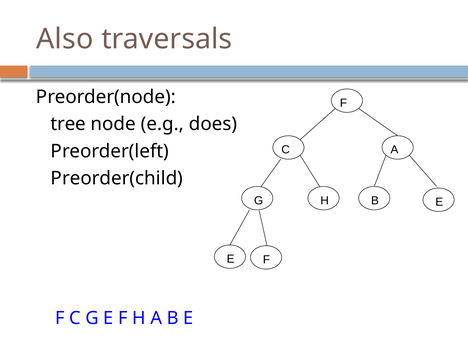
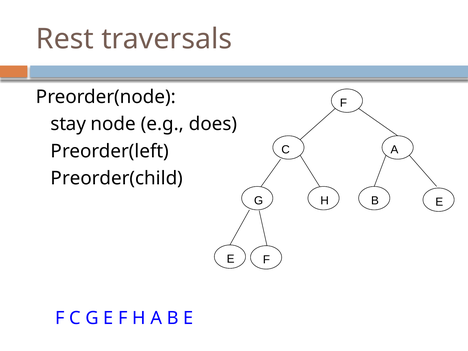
Also: Also -> Rest (65, 39)
tree: tree -> stay (68, 124)
